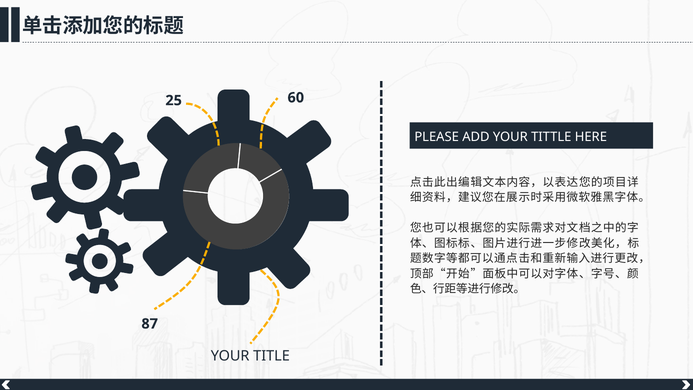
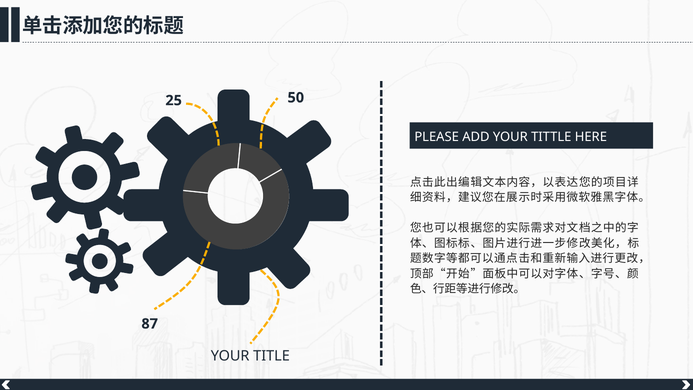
60: 60 -> 50 (296, 98)
